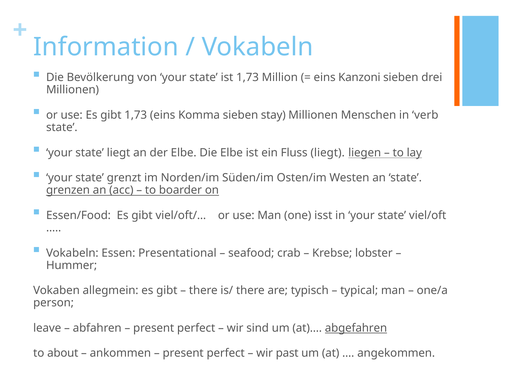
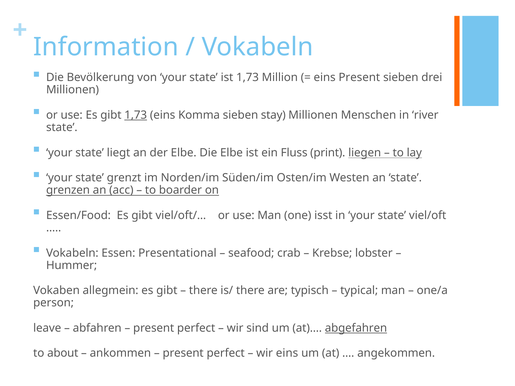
eins Kanzoni: Kanzoni -> Present (359, 78)
1,73 underline: none -> present (136, 115)
verb: verb -> river (425, 115)
Fluss liegt: liegt -> print (328, 153)
wir past: past -> eins (287, 353)
